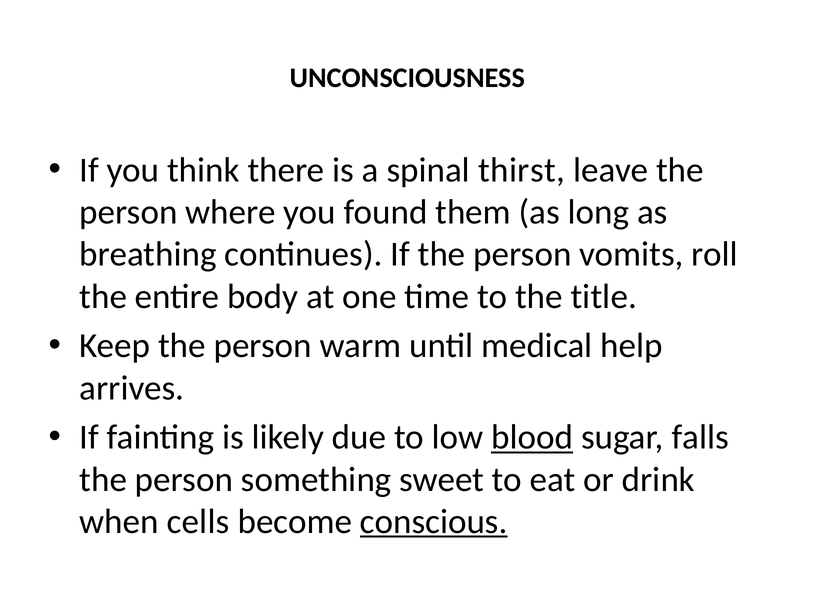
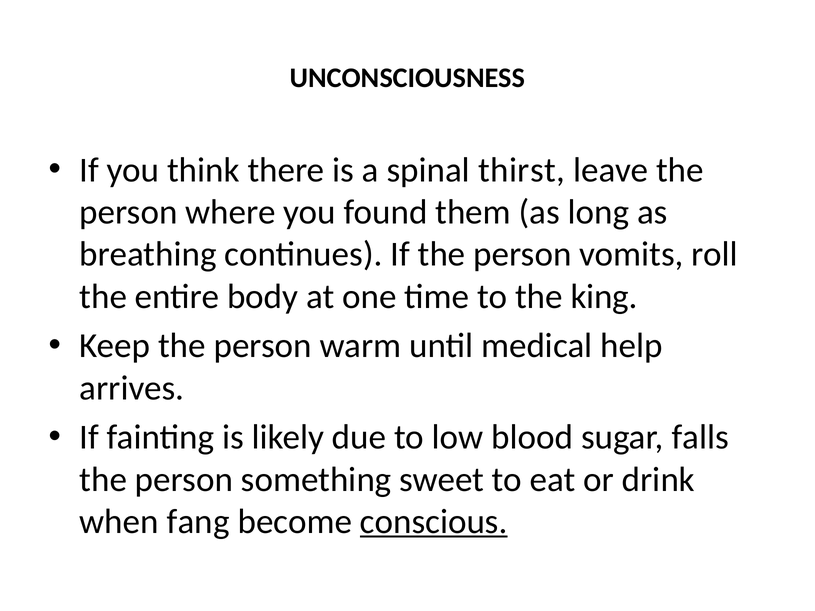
title: title -> king (604, 297)
blood underline: present -> none (532, 438)
cells: cells -> fang (198, 522)
